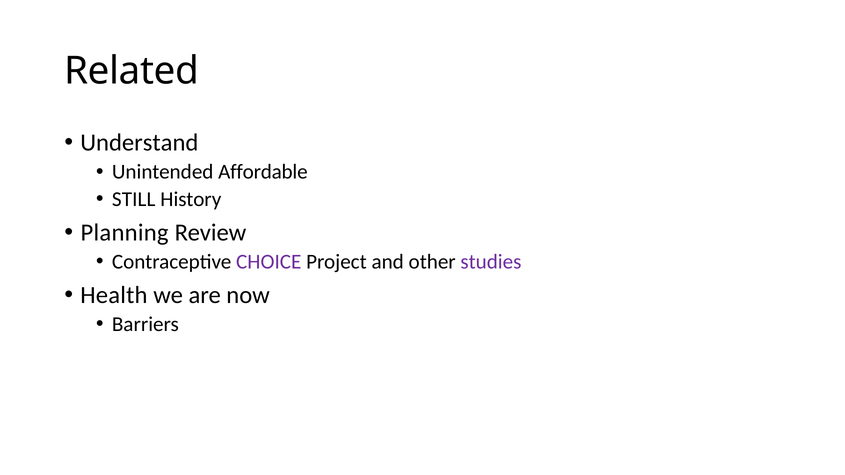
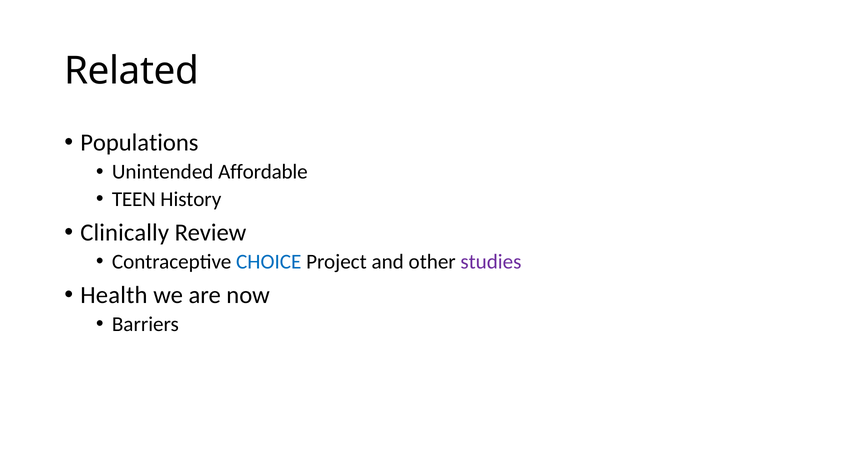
Understand: Understand -> Populations (139, 143)
STILL: STILL -> TEEN (134, 199)
Planning: Planning -> Clinically (125, 233)
CHOICE colour: purple -> blue (269, 262)
